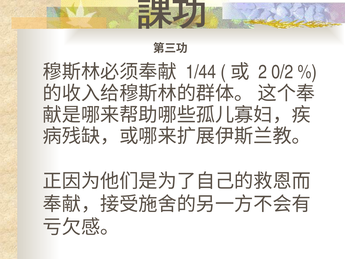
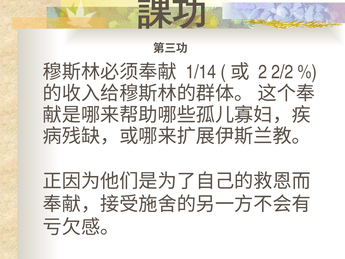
1/44: 1/44 -> 1/14 (201, 72)
0/2: 0/2 -> 2/2 (282, 72)
